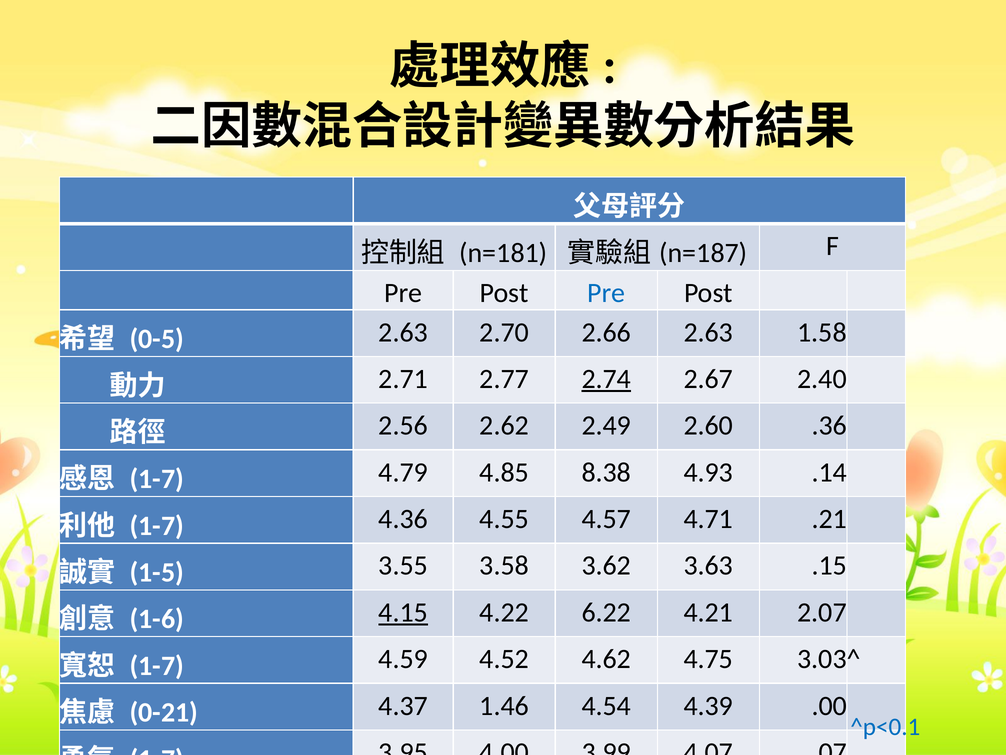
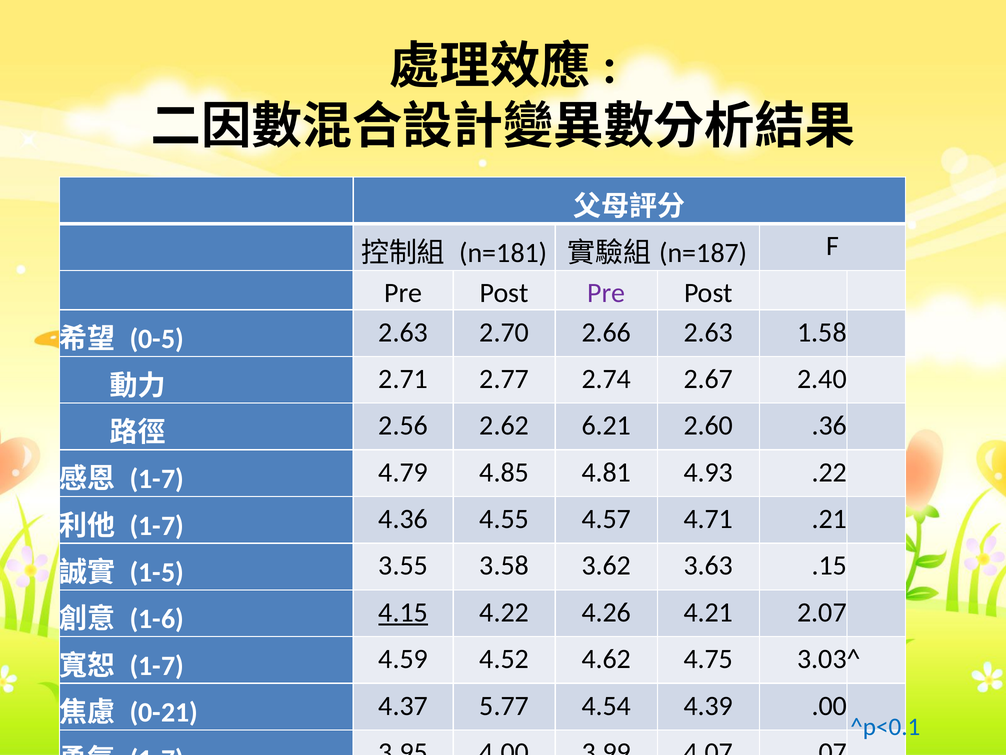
Pre colour: blue -> purple (606, 293)
2.74 underline: present -> none (606, 379)
2.49: 2.49 -> 6.21 (606, 425)
8.38: 8.38 -> 4.81 (606, 472)
.14: .14 -> .22 (829, 472)
6.22: 6.22 -> 4.26 (606, 612)
1.46: 1.46 -> 5.77 (504, 705)
